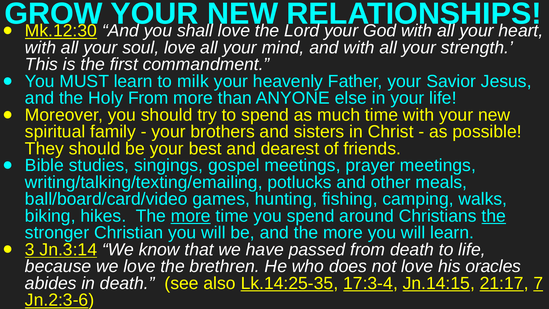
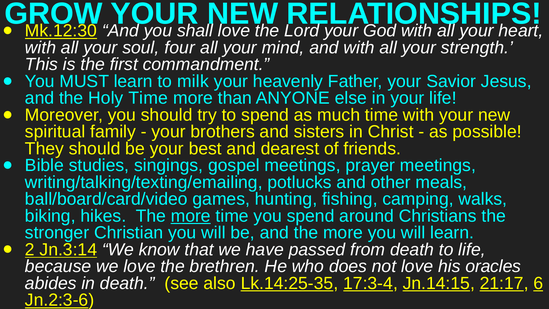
soul love: love -> four (180, 48)
Holy From: From -> Time (148, 98)
the underline: present -> none (494, 216)
3: 3 -> 2 (30, 249)
7: 7 -> 6 (538, 283)
